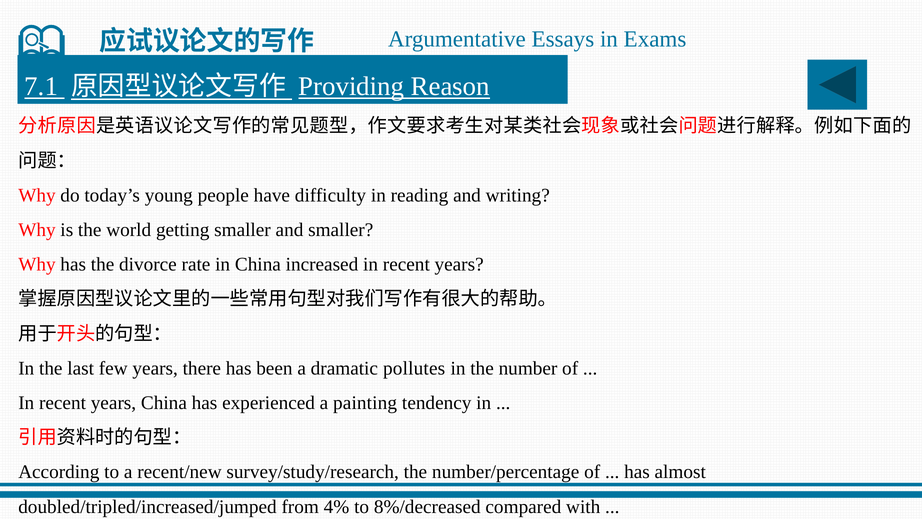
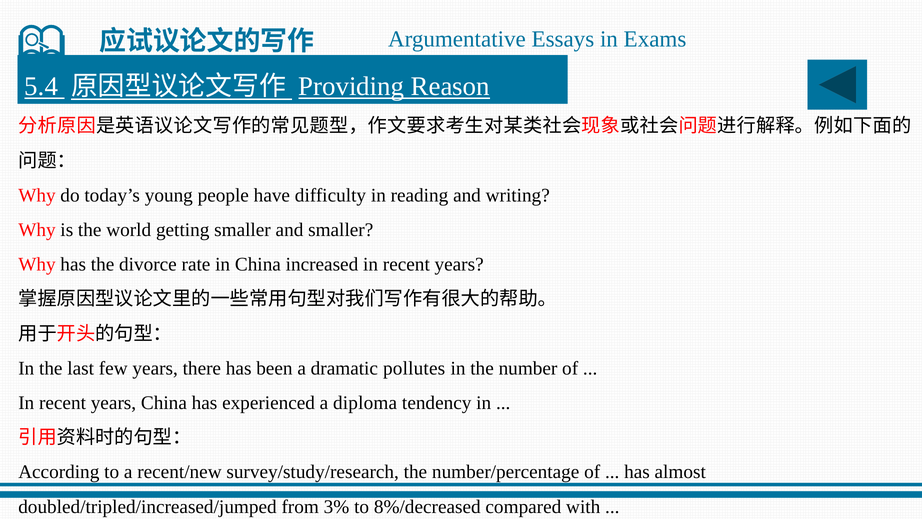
7.1: 7.1 -> 5.4 (41, 86)
painting: painting -> diploma (365, 403)
4%: 4% -> 3% (337, 506)
